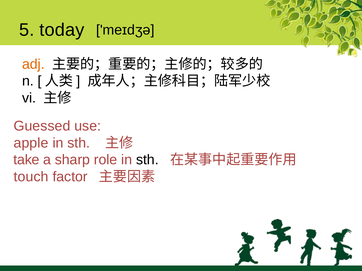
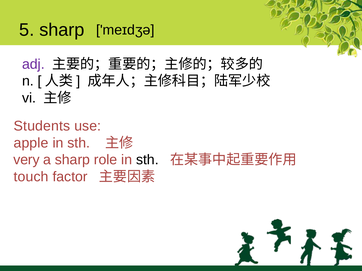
5 today: today -> sharp (62, 30)
adj colour: orange -> purple (33, 64)
Guessed: Guessed -> Students (42, 126)
take: take -> very (26, 160)
